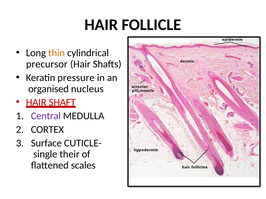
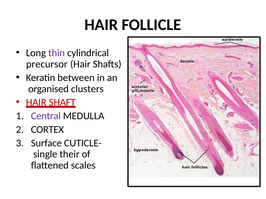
thin colour: orange -> purple (57, 53)
pressure: pressure -> between (76, 78)
nucleus: nucleus -> clusters (87, 89)
